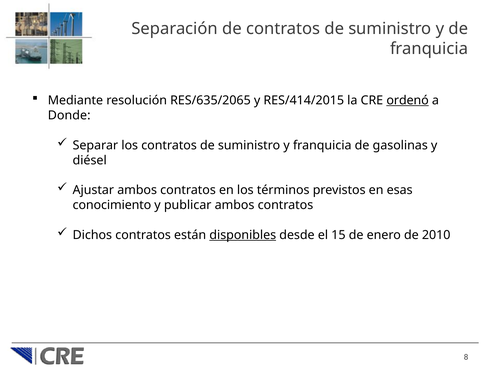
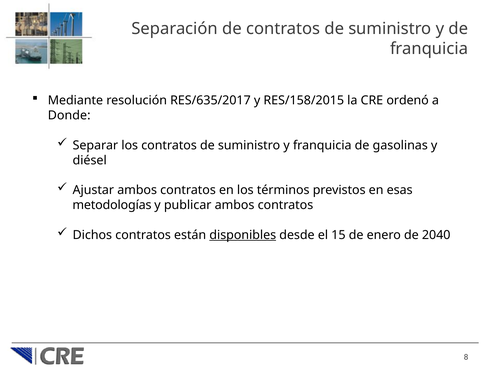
RES/635/2065: RES/635/2065 -> RES/635/2017 (210, 100)
RES/414/2015: RES/414/2015 -> RES/158/2015 (304, 100)
ordenó underline: present -> none (408, 100)
conocimiento: conocimiento -> metodologías (112, 205)
2010: 2010 -> 2040 (436, 235)
